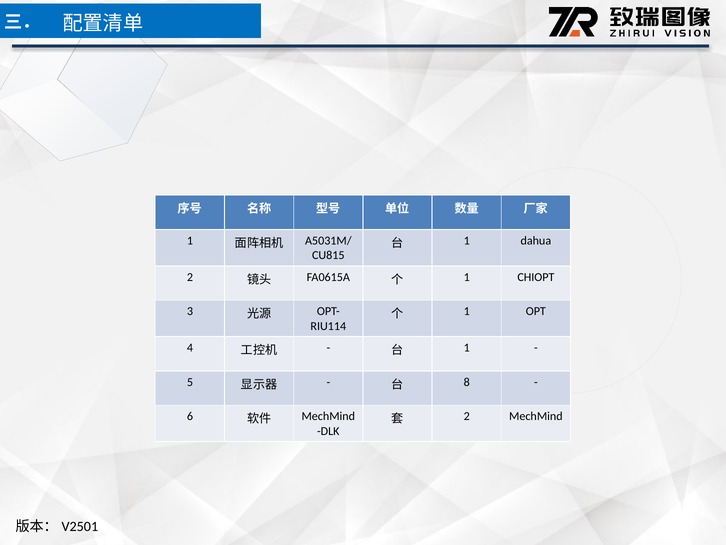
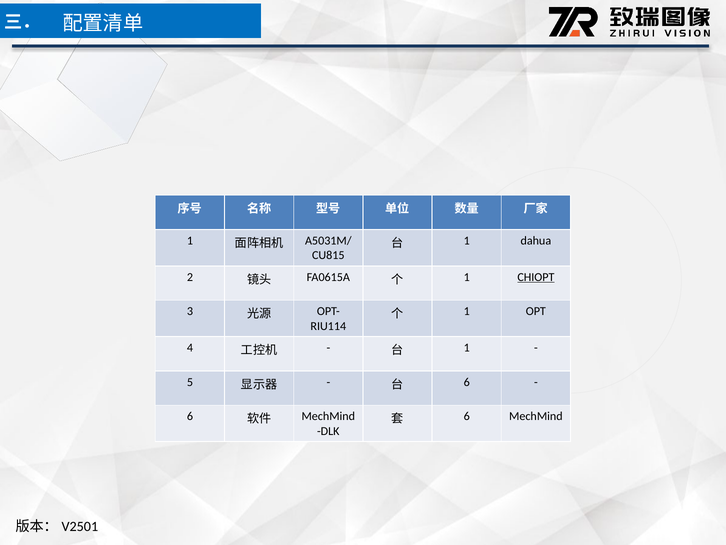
CHIOPT underline: none -> present (536, 277)
8: 8 -> 6 (467, 382)
2: 2 -> 6 (467, 416)
